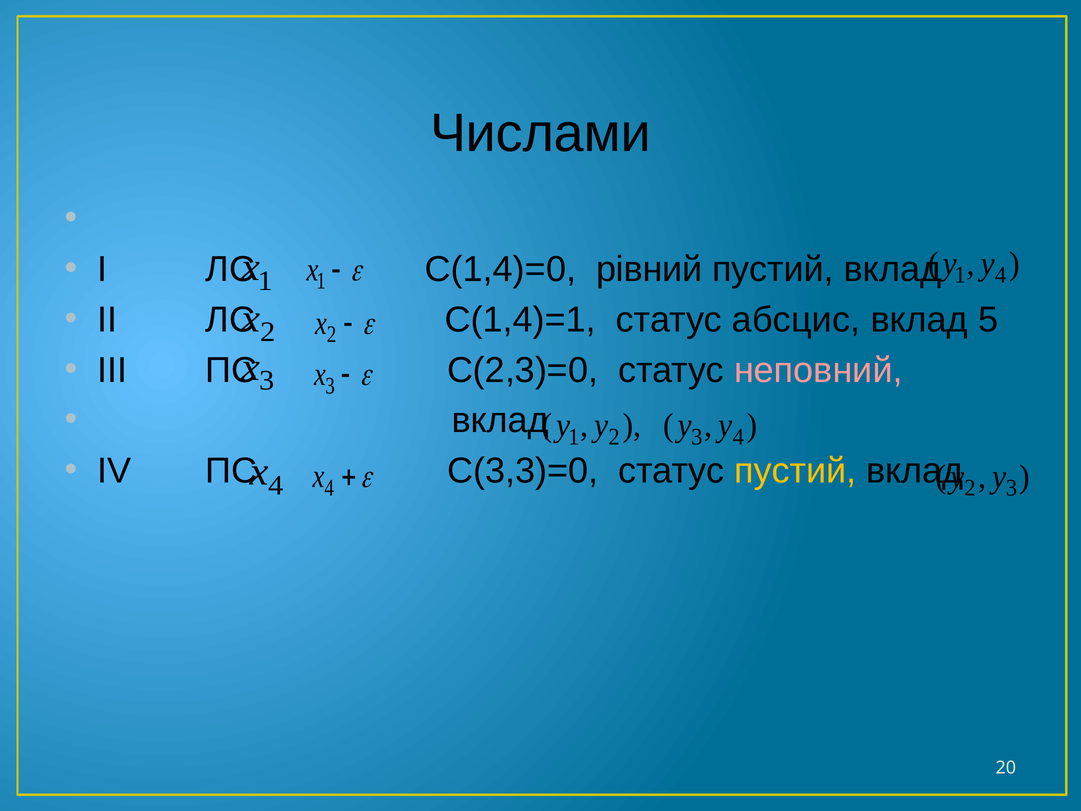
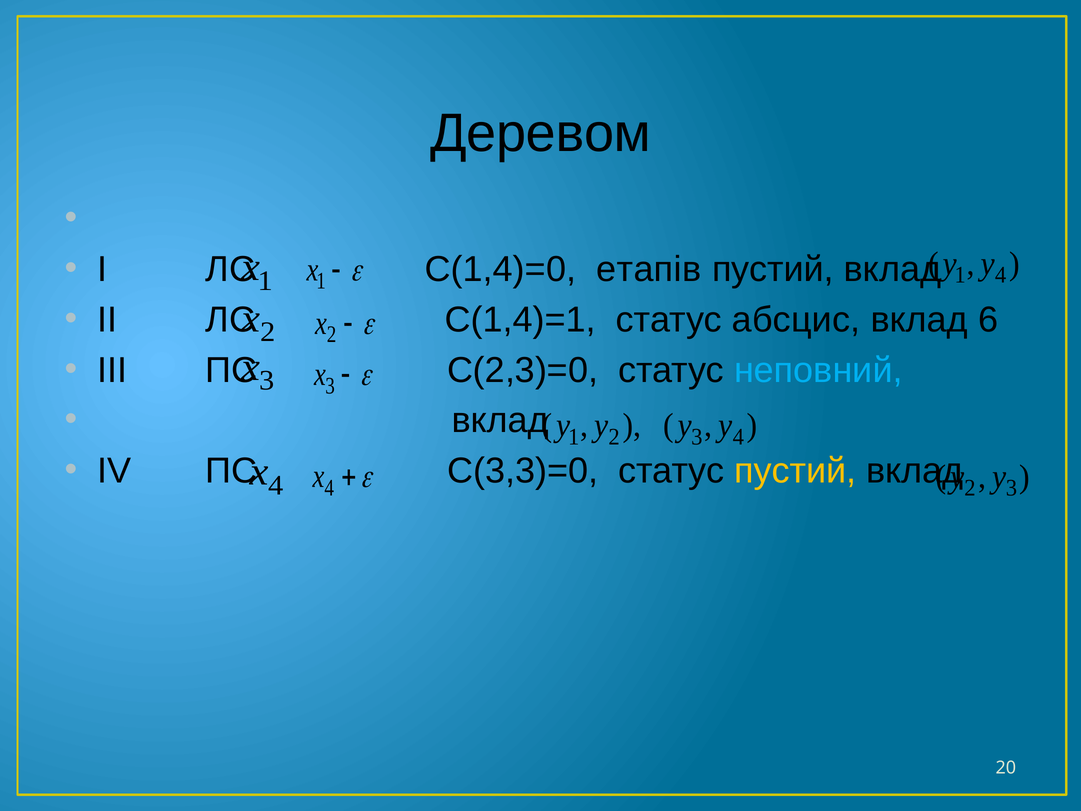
Числами: Числами -> Деревом (540, 134)
рівний: рівний -> етапів (649, 269)
5: 5 -> 6 (988, 320)
неповний colour: pink -> light blue (818, 370)
